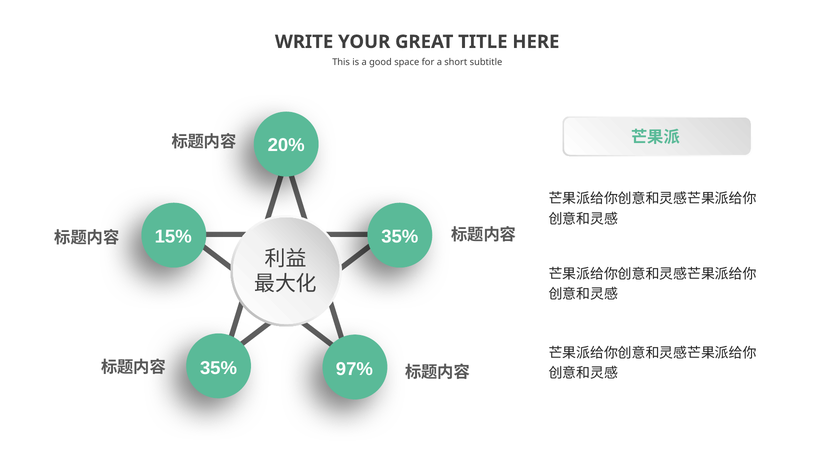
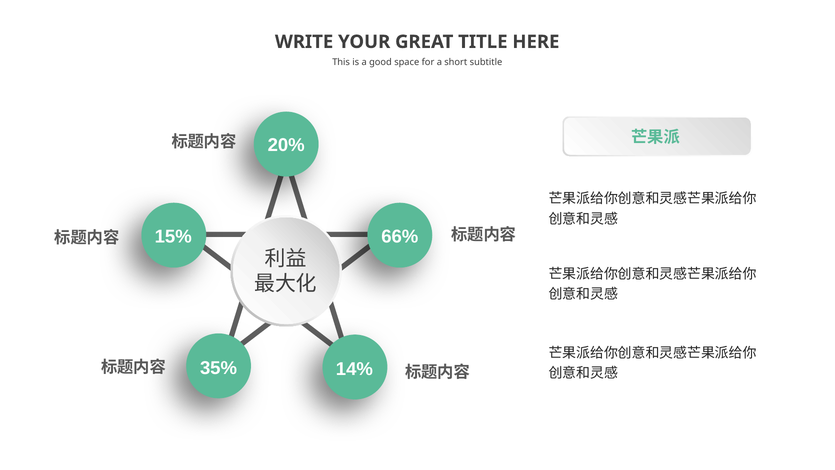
15% 35%: 35% -> 66% (400, 236)
97%: 97% -> 14% (354, 369)
